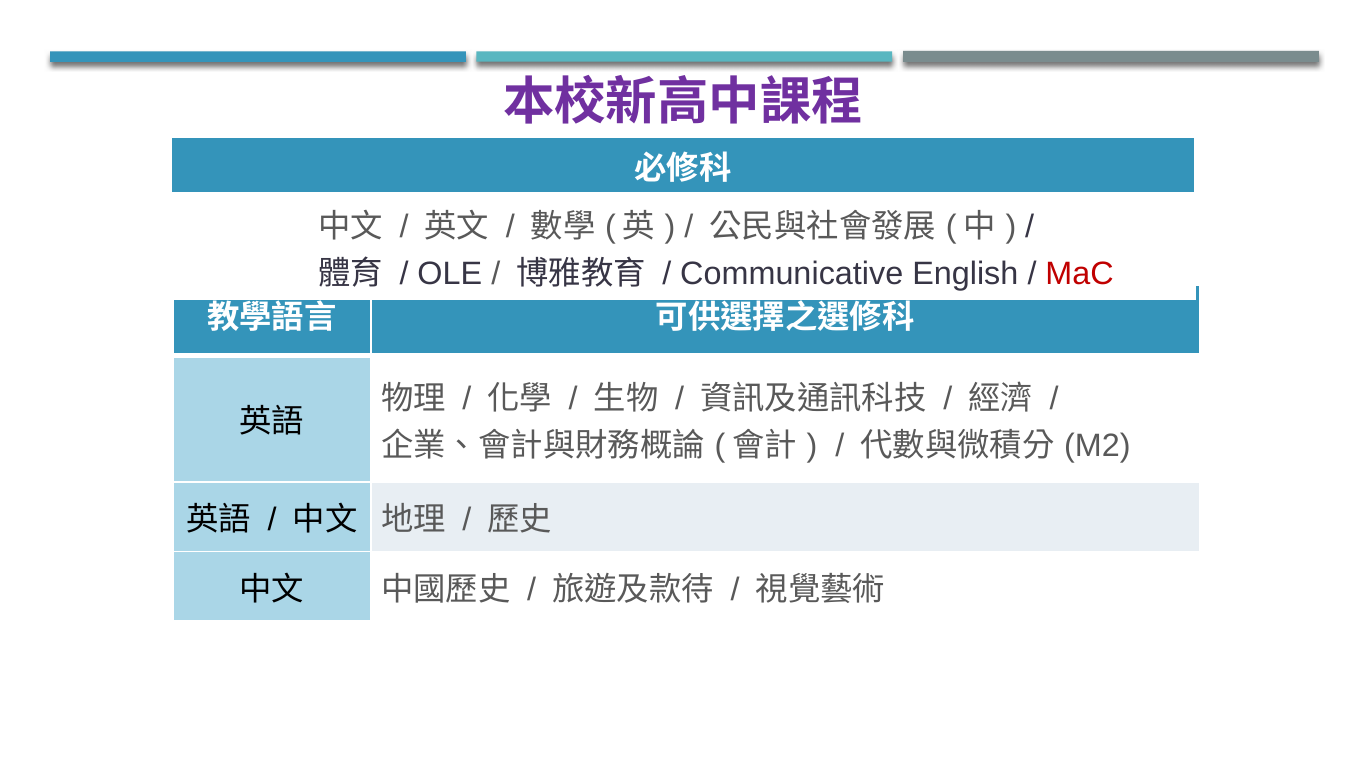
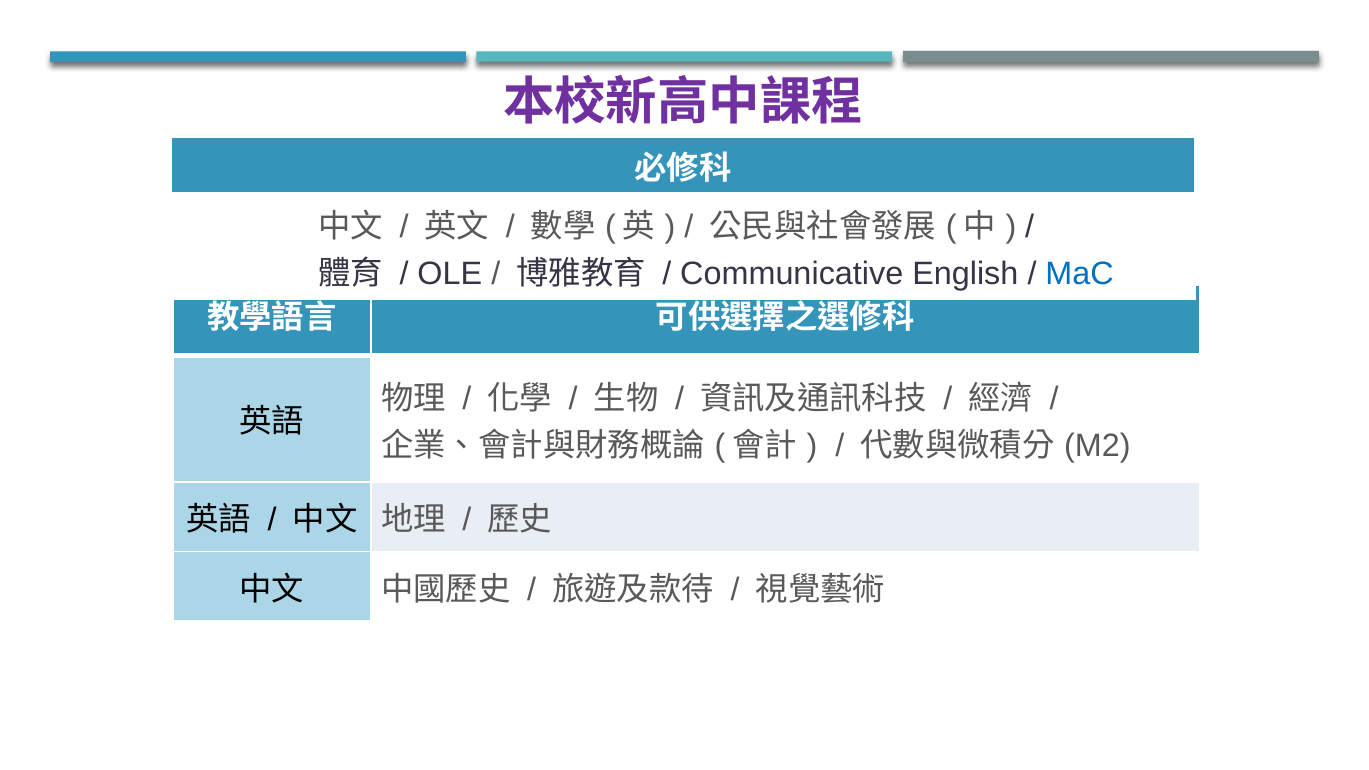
MaC colour: red -> blue (1080, 274)
